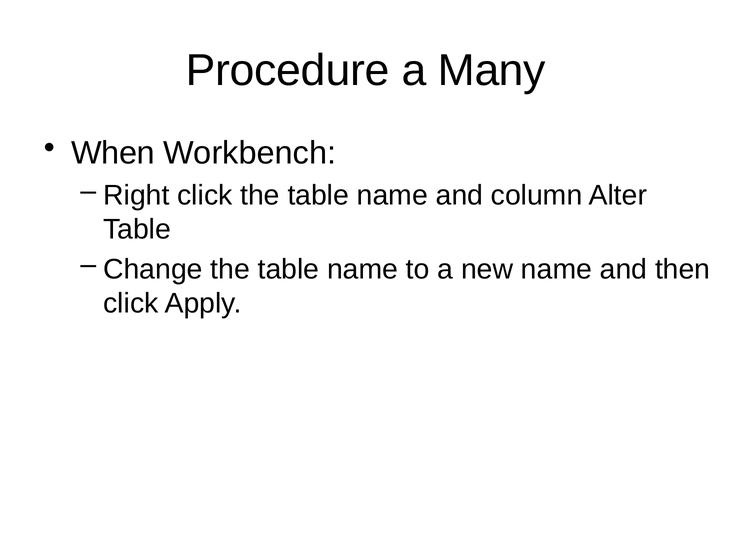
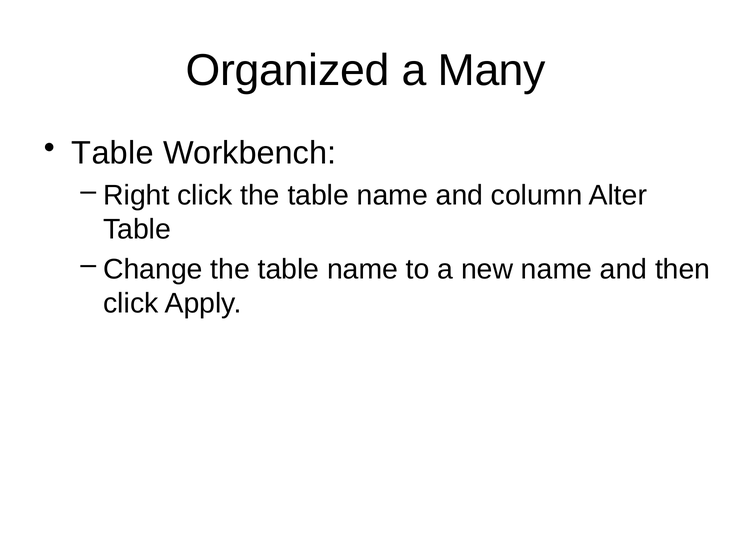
Procedure: Procedure -> Organized (288, 71)
When: When -> Table (113, 153)
